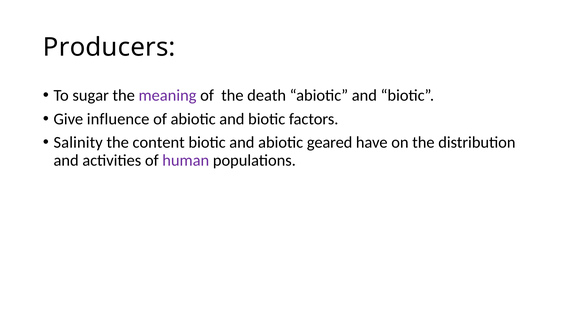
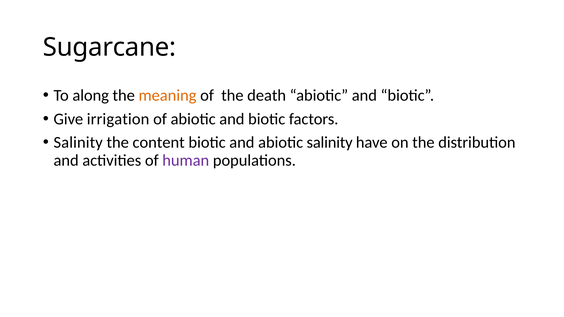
Producers: Producers -> Sugarcane (109, 47)
sugar: sugar -> along (91, 95)
meaning colour: purple -> orange (168, 95)
influence: influence -> irrigation (118, 119)
abiotic geared: geared -> salinity (330, 143)
